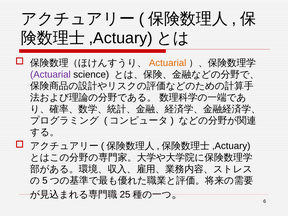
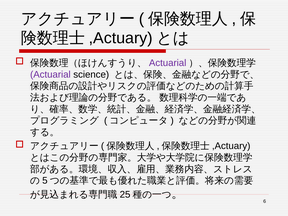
Actuarial colour: orange -> purple (168, 63)
